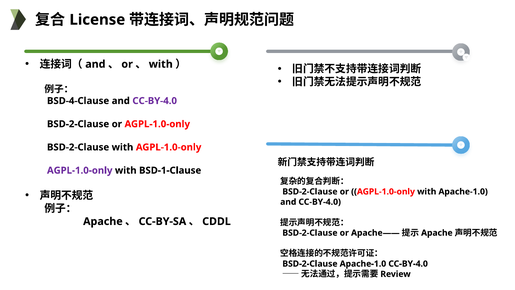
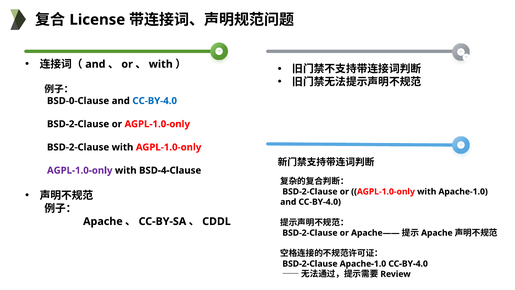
BSD-4-Clause: BSD-4-Clause -> BSD-0-Clause (78, 101)
CC-BY-4.0 colour: purple -> blue (155, 101)
BSD-1-Clause: BSD-1-Clause -> BSD-4-Clause (170, 170)
